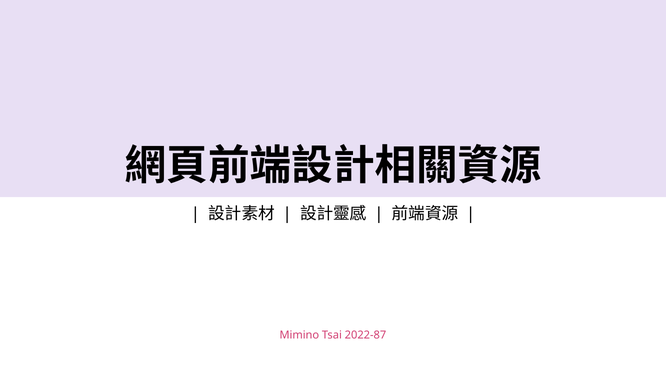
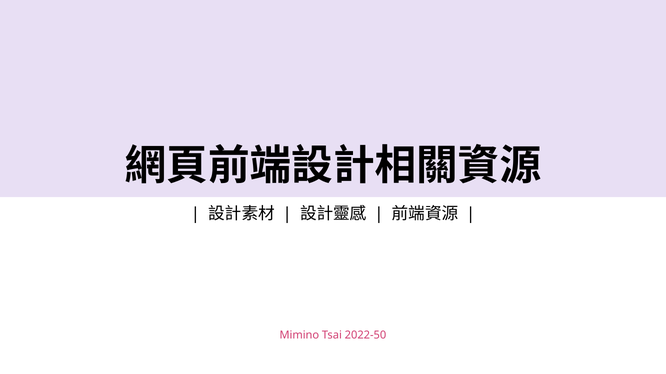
2022-87: 2022-87 -> 2022-50 (365, 336)
